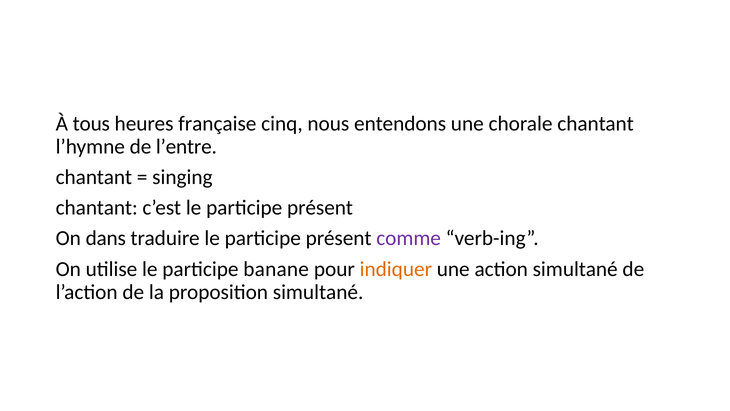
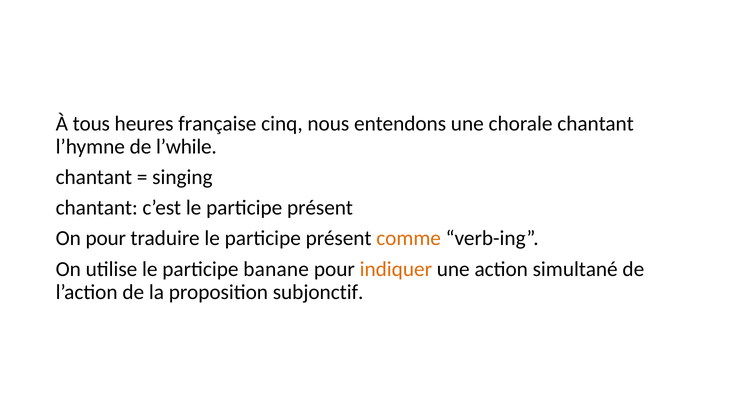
l’entre: l’entre -> l’while (186, 146)
On dans: dans -> pour (106, 238)
comme colour: purple -> orange (409, 238)
proposition simultané: simultané -> subjonctif (318, 292)
